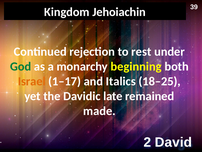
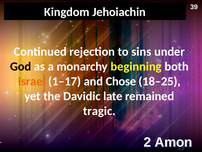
rest: rest -> sins (141, 51)
God colour: green -> black (21, 66)
Italics: Italics -> Chose (121, 81)
made: made -> tragic (99, 111)
David: David -> Amon (174, 142)
